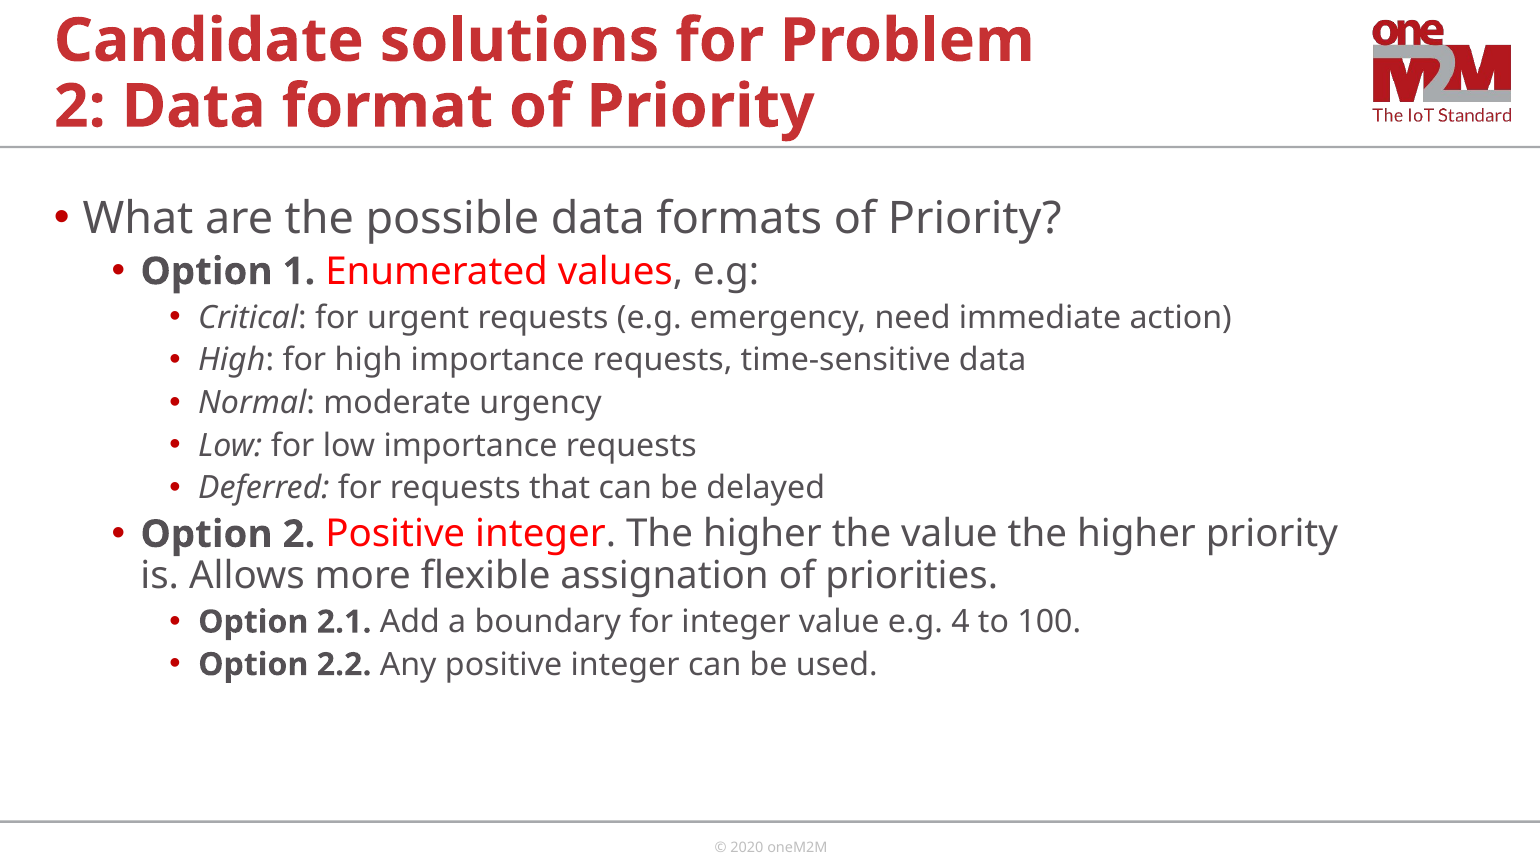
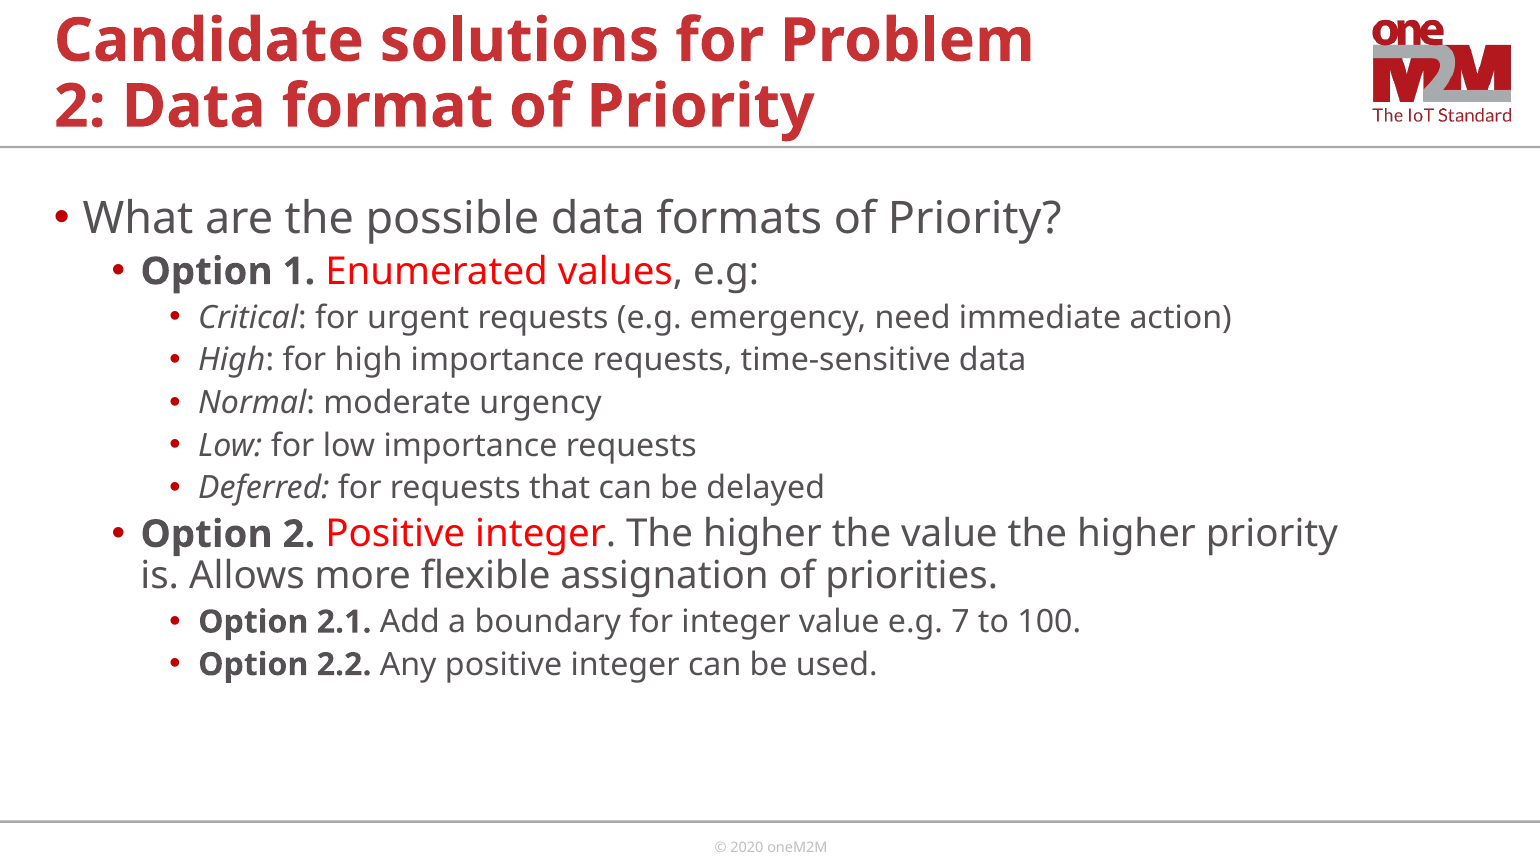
4: 4 -> 7 (960, 622)
